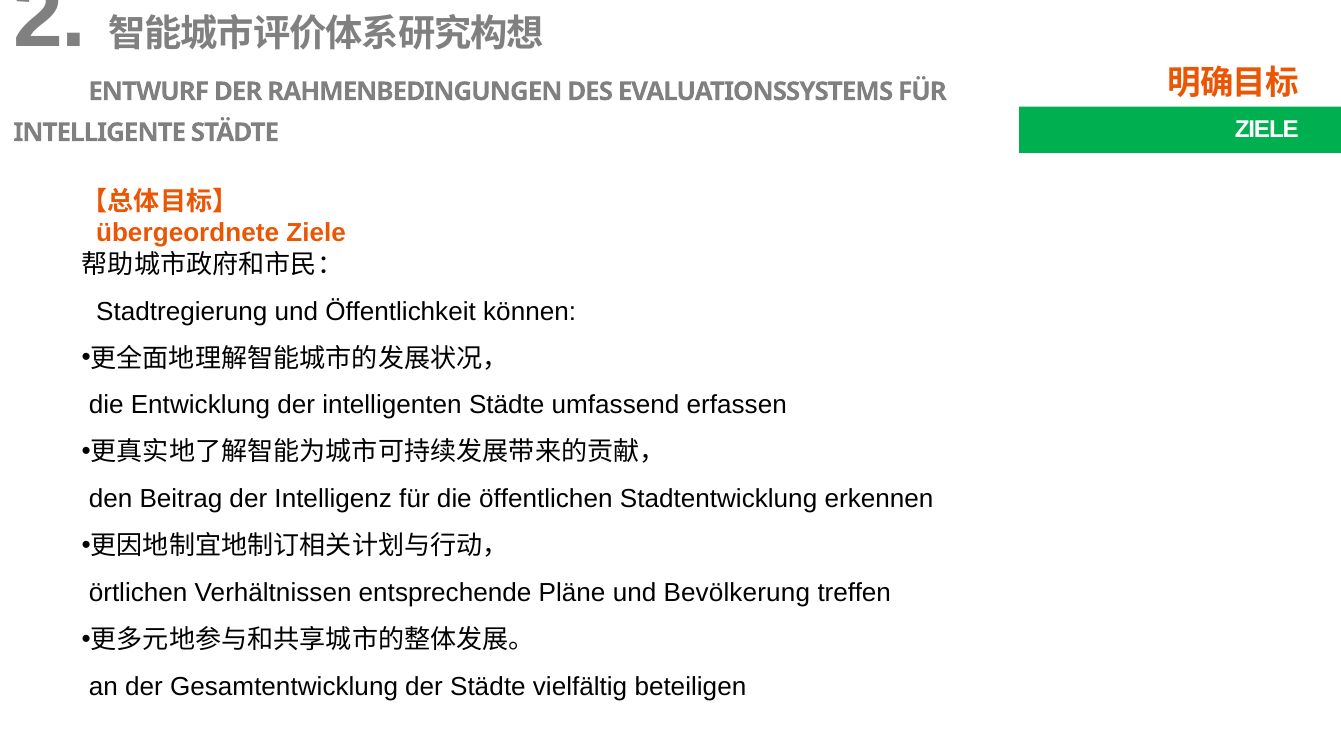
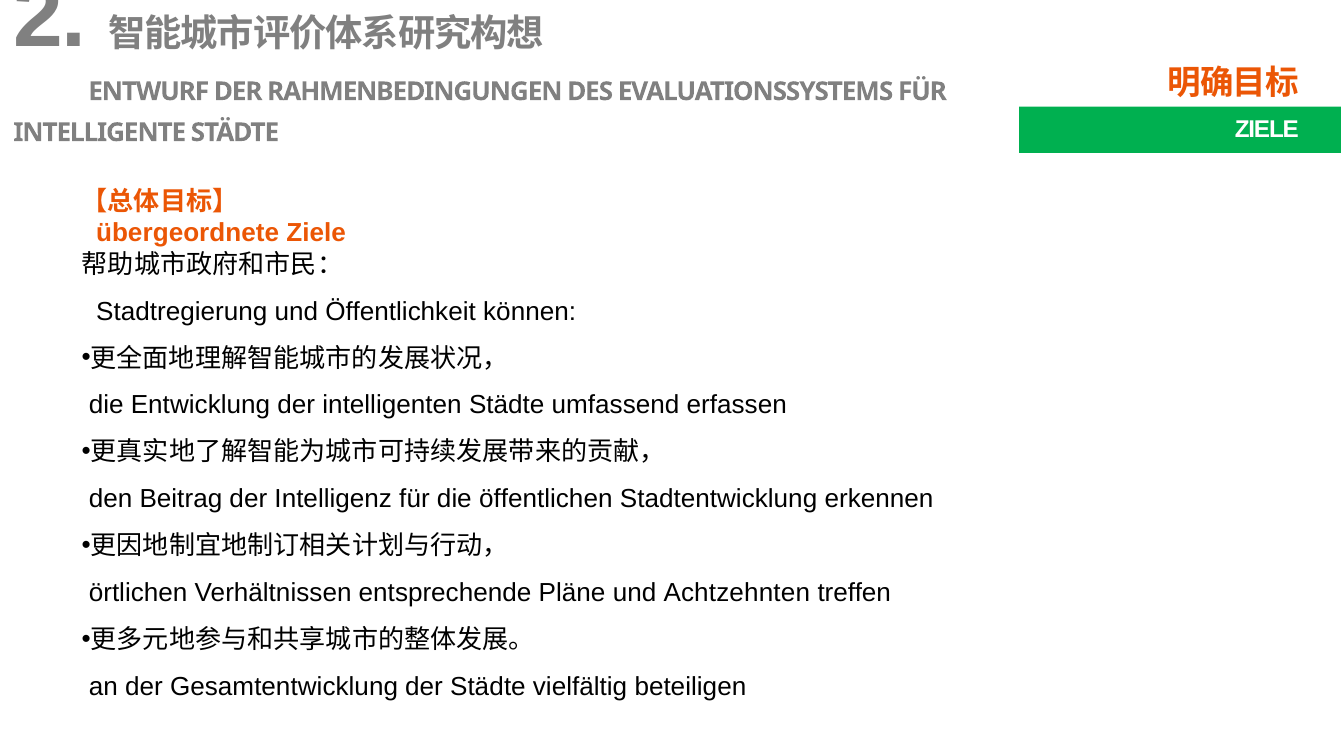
Bevölkerung: Bevölkerung -> Achtzehnten (737, 593)
